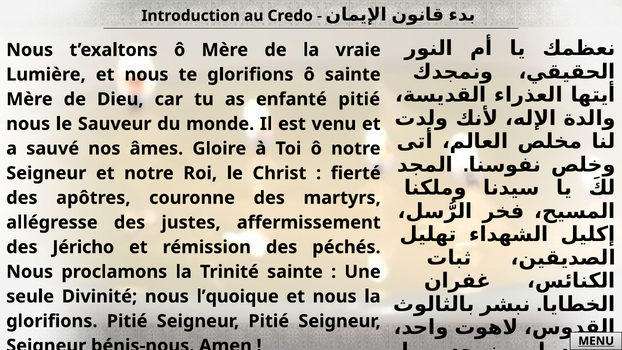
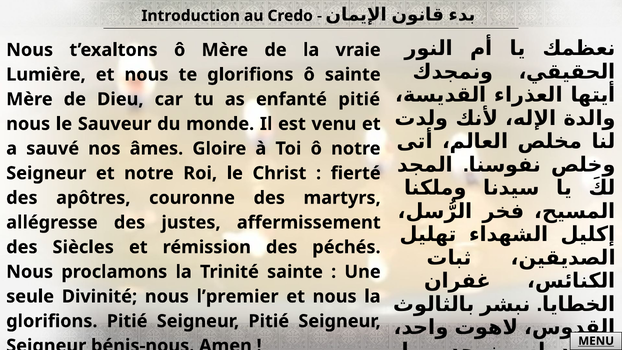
Jéricho: Jéricho -> Siècles (83, 247)
l’quoique: l’quoique -> l’premier (238, 296)
